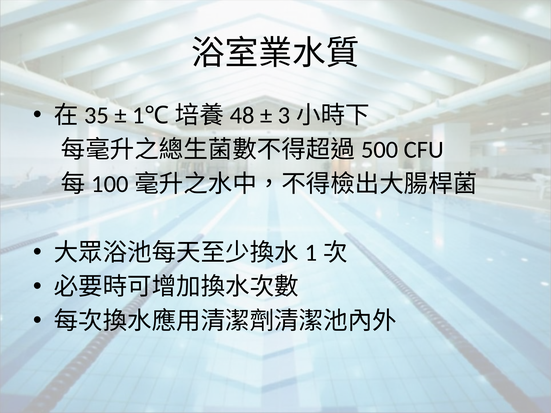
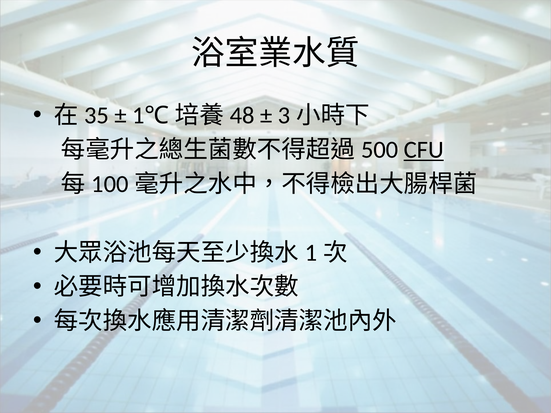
CFU underline: none -> present (424, 150)
